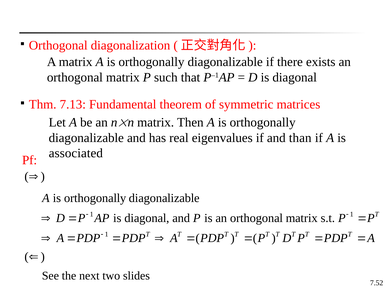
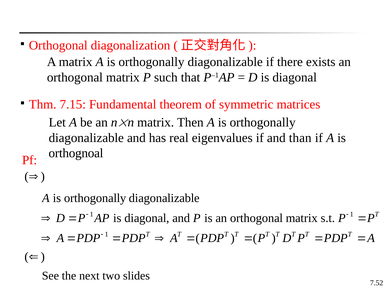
7.13: 7.13 -> 7.15 (73, 105)
associated: associated -> orthognoal (76, 153)
